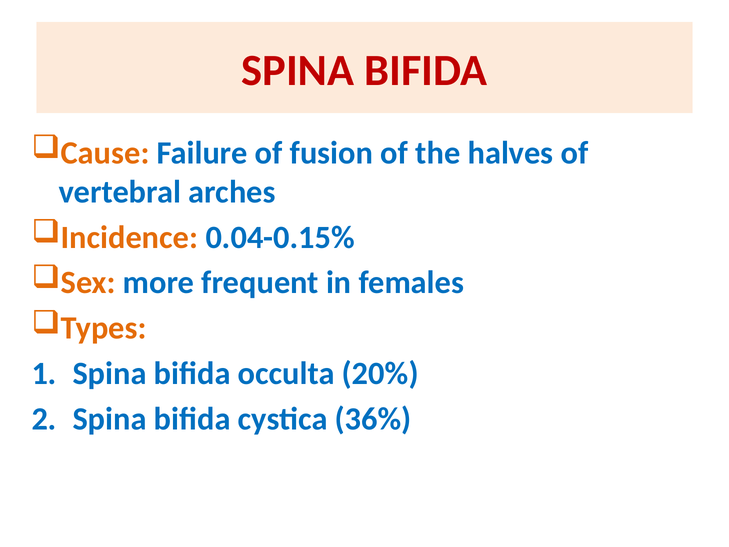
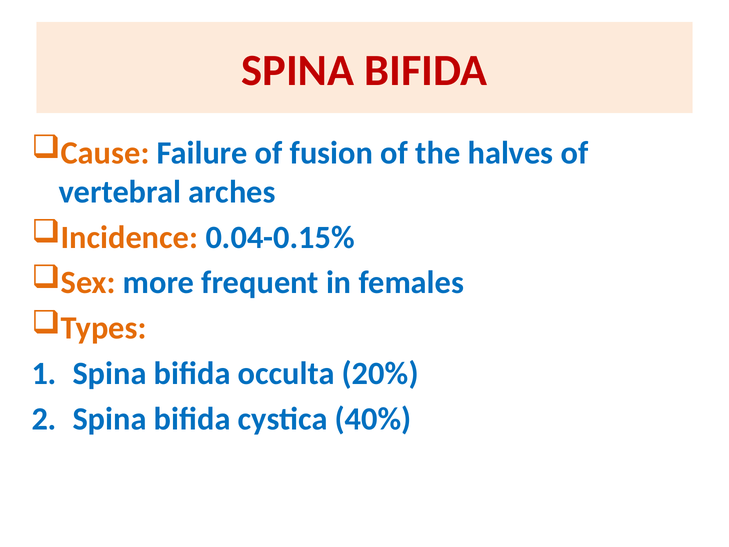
36%: 36% -> 40% (373, 419)
